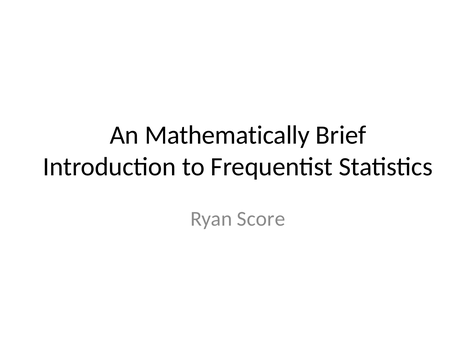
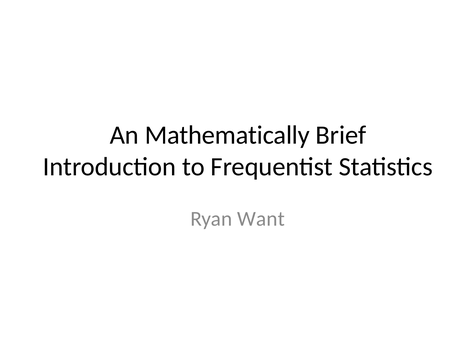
Score: Score -> Want (261, 219)
